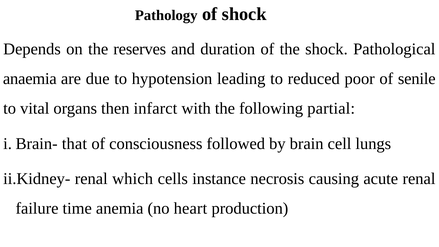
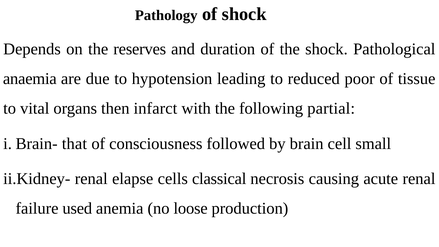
senile: senile -> tissue (417, 79)
lungs: lungs -> small (373, 144)
which: which -> elapse (133, 179)
instance: instance -> classical (219, 179)
time: time -> used (77, 208)
heart: heart -> loose (191, 208)
